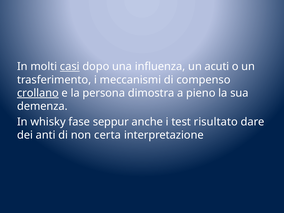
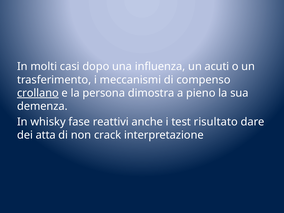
casi underline: present -> none (70, 67)
seppur: seppur -> reattivi (111, 122)
anti: anti -> atta (46, 135)
certa: certa -> crack (108, 135)
